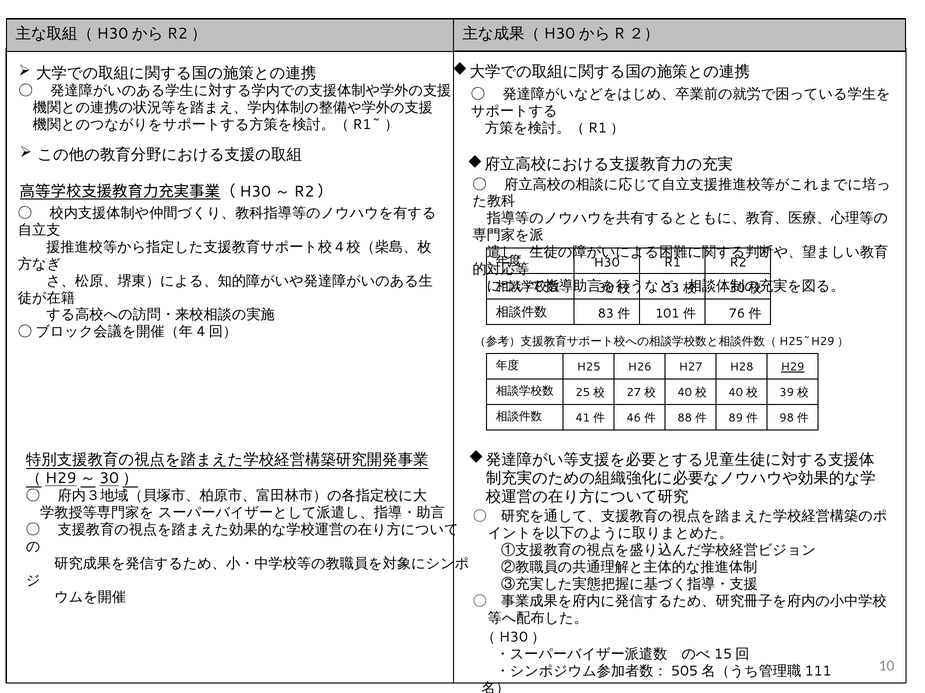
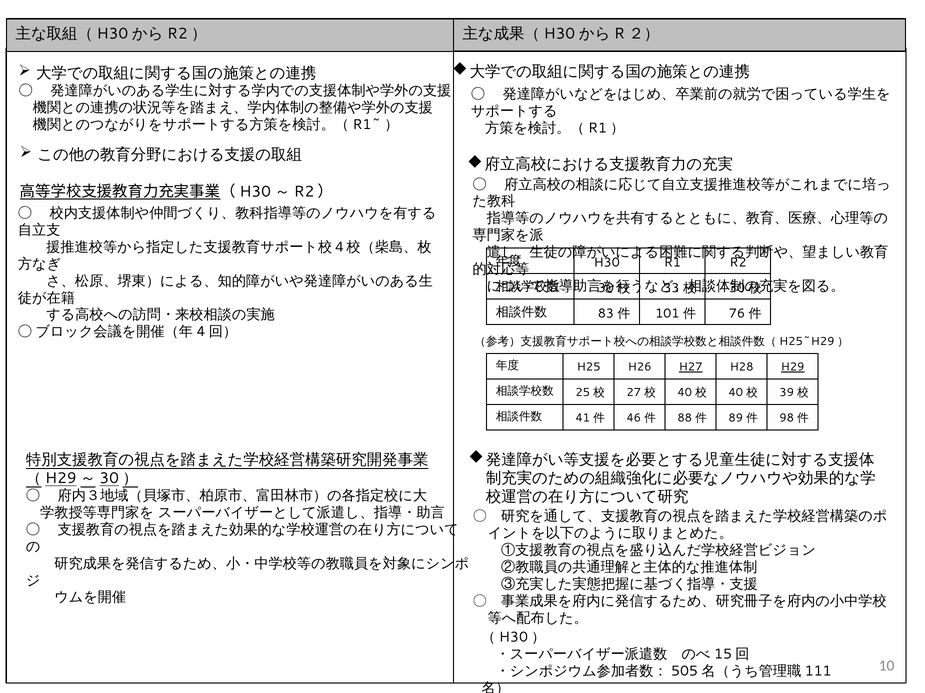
H27 underline: none -> present (691, 367)
